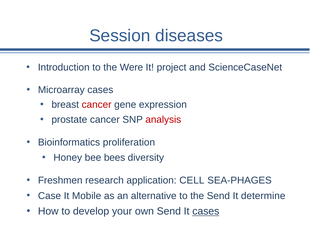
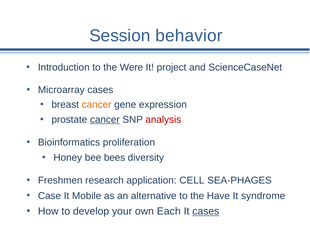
diseases: diseases -> behavior (189, 36)
cancer colour: red -> orange (97, 105)
cancer underline: none -> present (105, 120)
the Send: Send -> Have (218, 196)
determine: determine -> syndrome (263, 196)
own Send: Send -> Each (169, 212)
